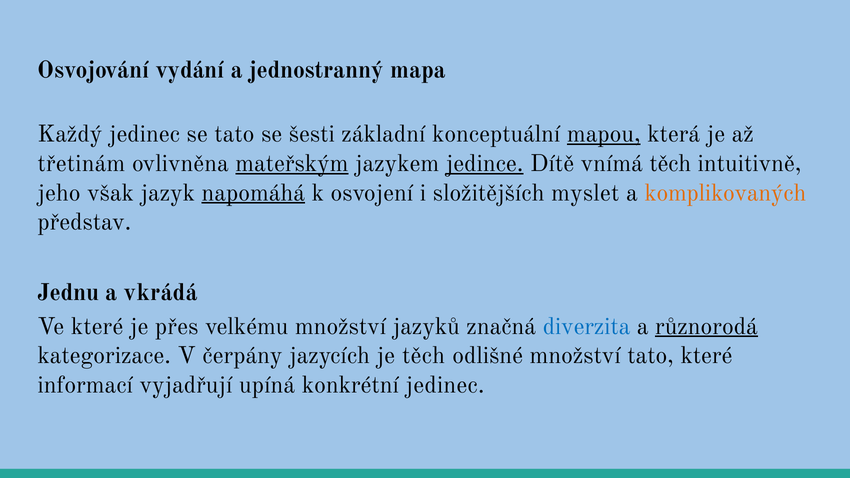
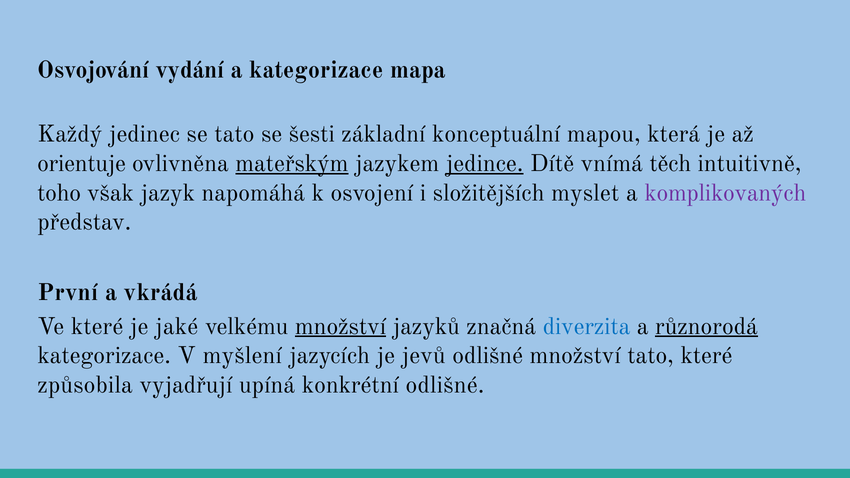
a jednostranný: jednostranný -> kategorizace (316, 70)
mapou underline: present -> none (604, 134)
třetinám: třetinám -> orientuje (82, 164)
jeho: jeho -> toho (59, 193)
napomáhá underline: present -> none (253, 193)
komplikovaných colour: orange -> purple (725, 193)
Jednu: Jednu -> První (68, 293)
přes: přes -> jaké (177, 326)
množství underline: none -> present (341, 326)
čerpány: čerpány -> myšlení (242, 356)
je těch: těch -> jevů (424, 356)
informací: informací -> způsobila (85, 385)
konkrétní jedinec: jedinec -> odlišné (445, 385)
